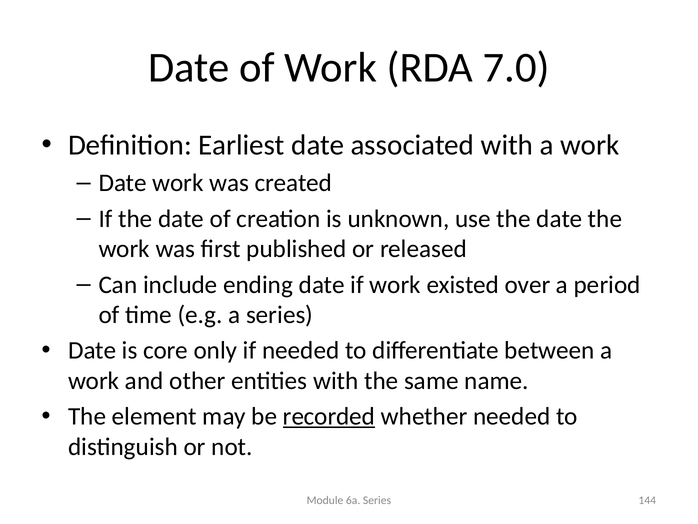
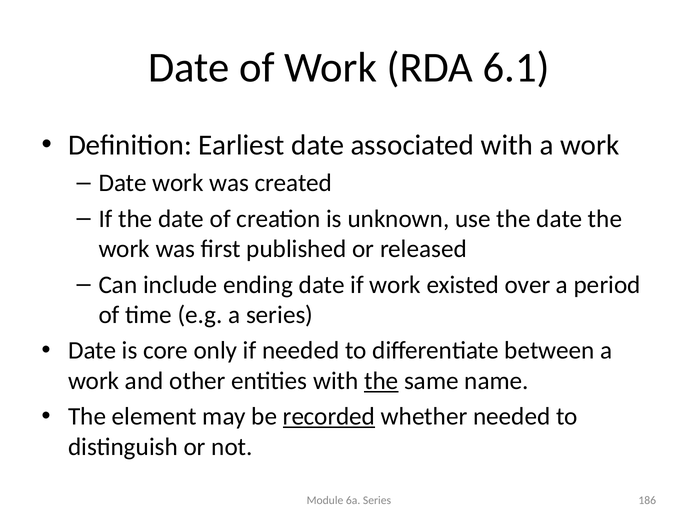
7.0: 7.0 -> 6.1 (516, 68)
the underline: none -> present (381, 381)
144: 144 -> 186 (647, 500)
